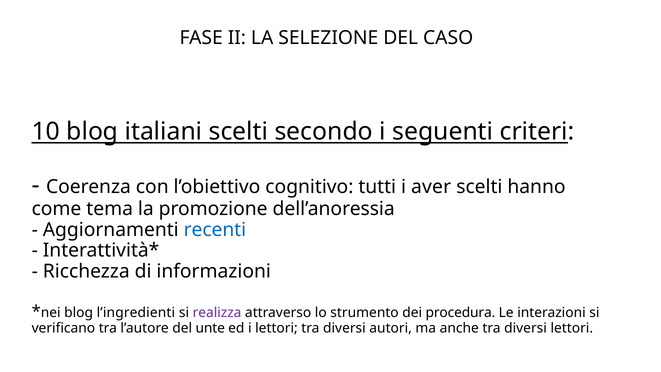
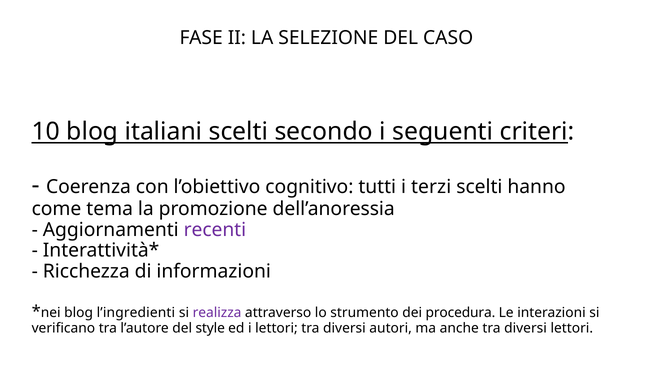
aver: aver -> terzi (431, 187)
recenti colour: blue -> purple (215, 230)
unte: unte -> style (210, 328)
